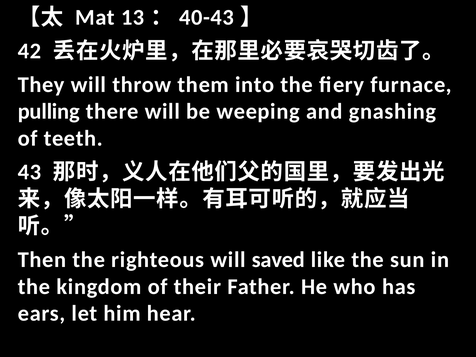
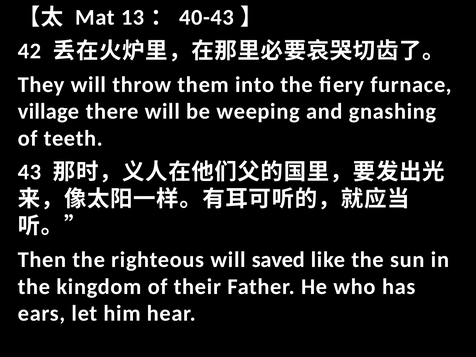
pulling: pulling -> village (49, 112)
